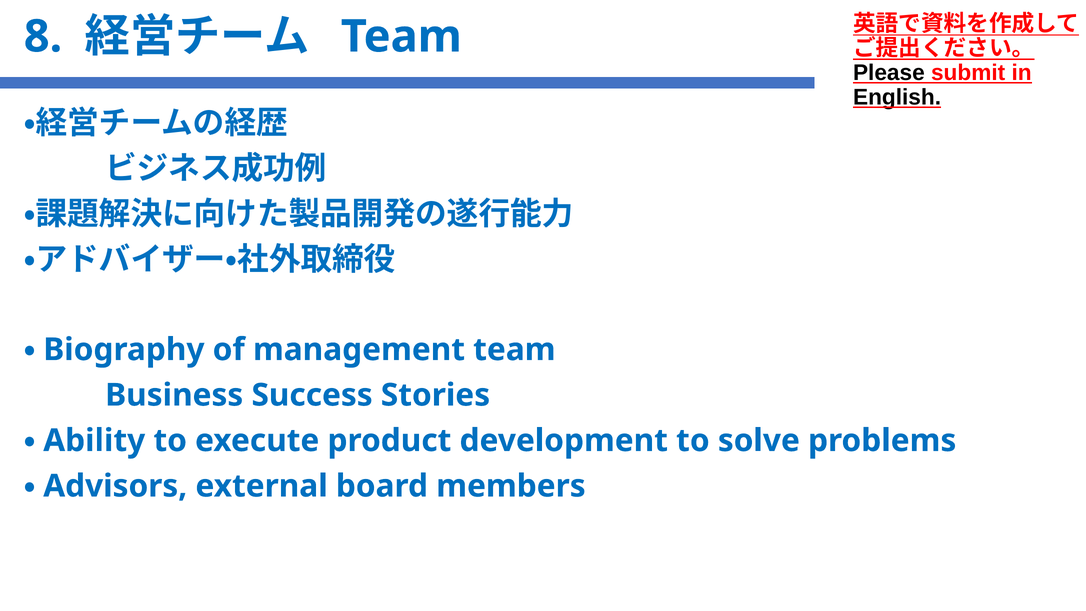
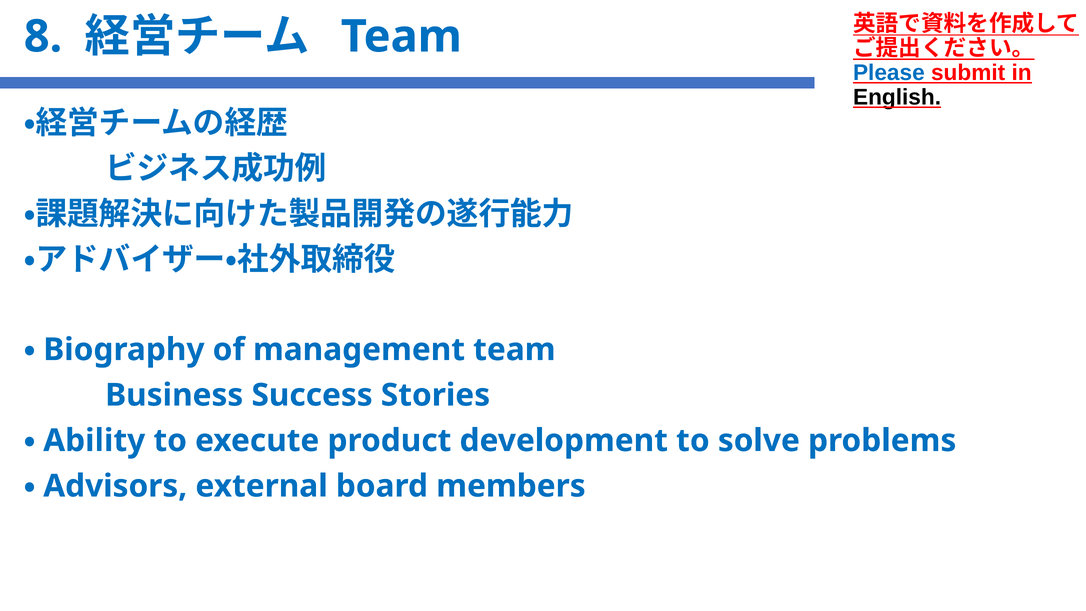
Please colour: black -> blue (889, 73)
